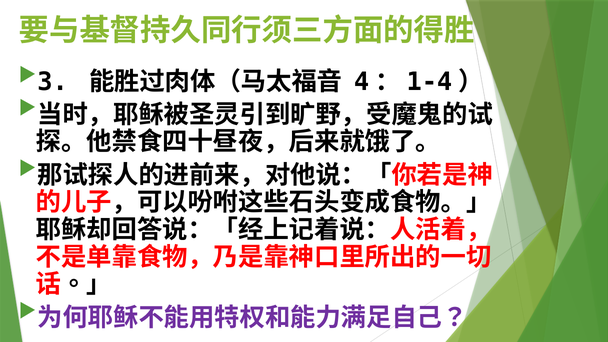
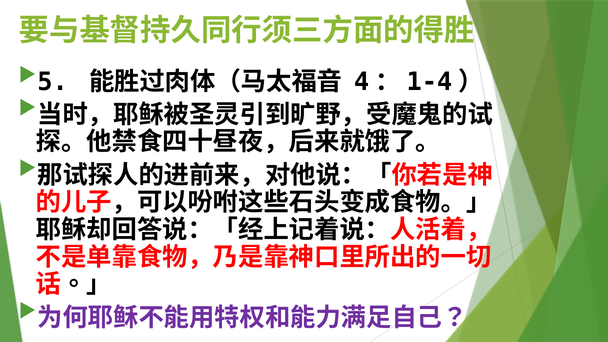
3: 3 -> 5 (53, 82)
